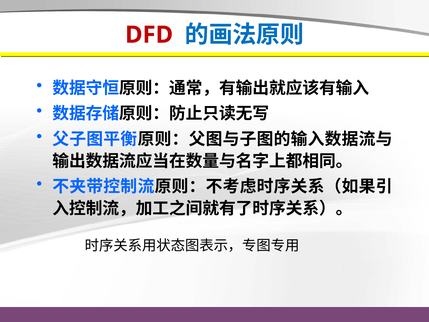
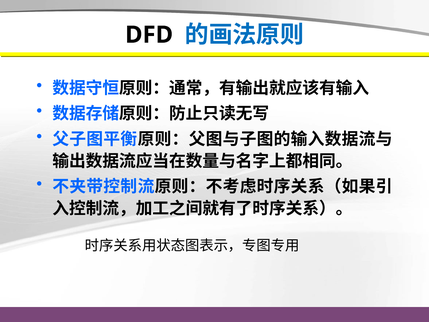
DFD colour: red -> black (149, 35)
